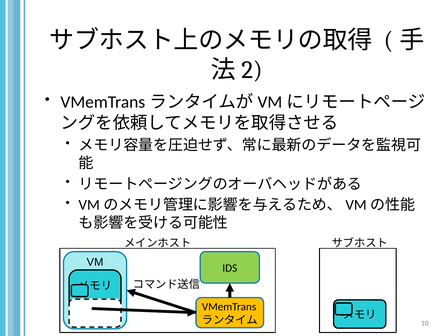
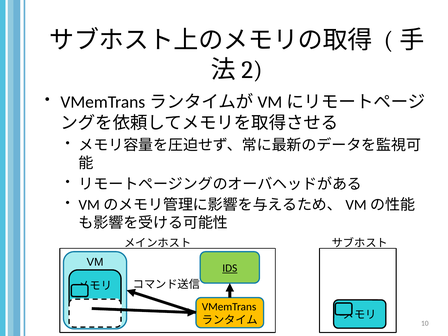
IDS underline: none -> present (230, 268)
